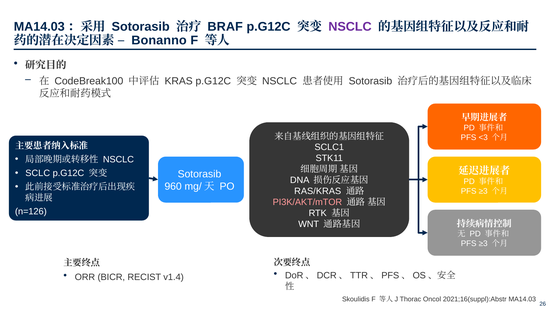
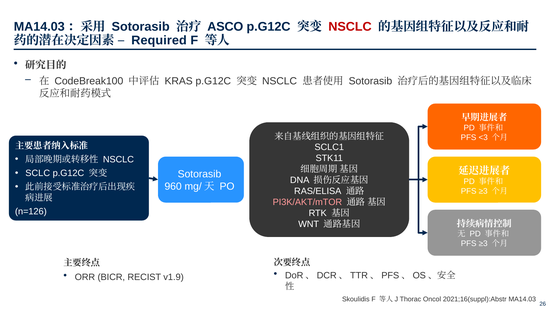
BRAF: BRAF -> ASCO (225, 27)
NSCLC colour: purple -> red (350, 27)
Bonanno: Bonanno -> Required (159, 40)
RAS/KRAS: RAS/KRAS -> RAS/ELISA (318, 191)
v1.4: v1.4 -> v1.9 (174, 277)
